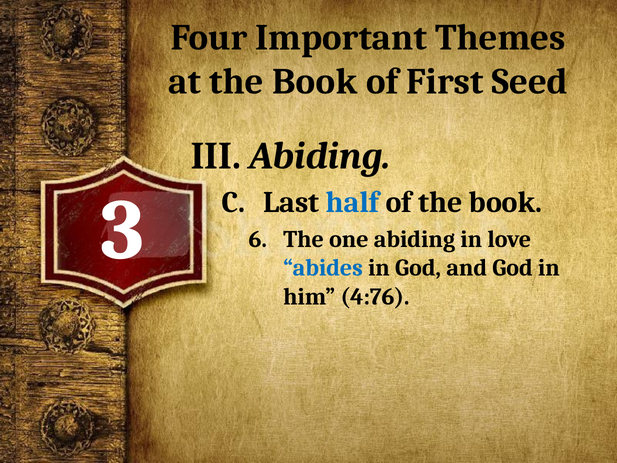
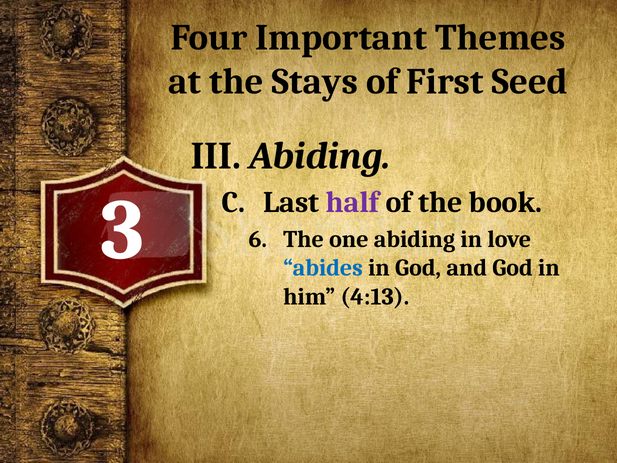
at the Book: Book -> Stays (315, 82)
half colour: blue -> purple (352, 202)
4:76: 4:76 -> 4:13 (375, 296)
